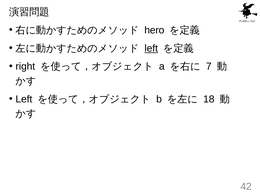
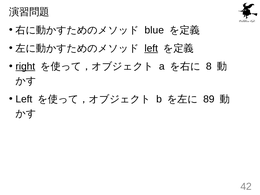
hero: hero -> blue (154, 30)
right underline: none -> present (25, 66)
7: 7 -> 8 (209, 66)
18: 18 -> 89 (209, 99)
